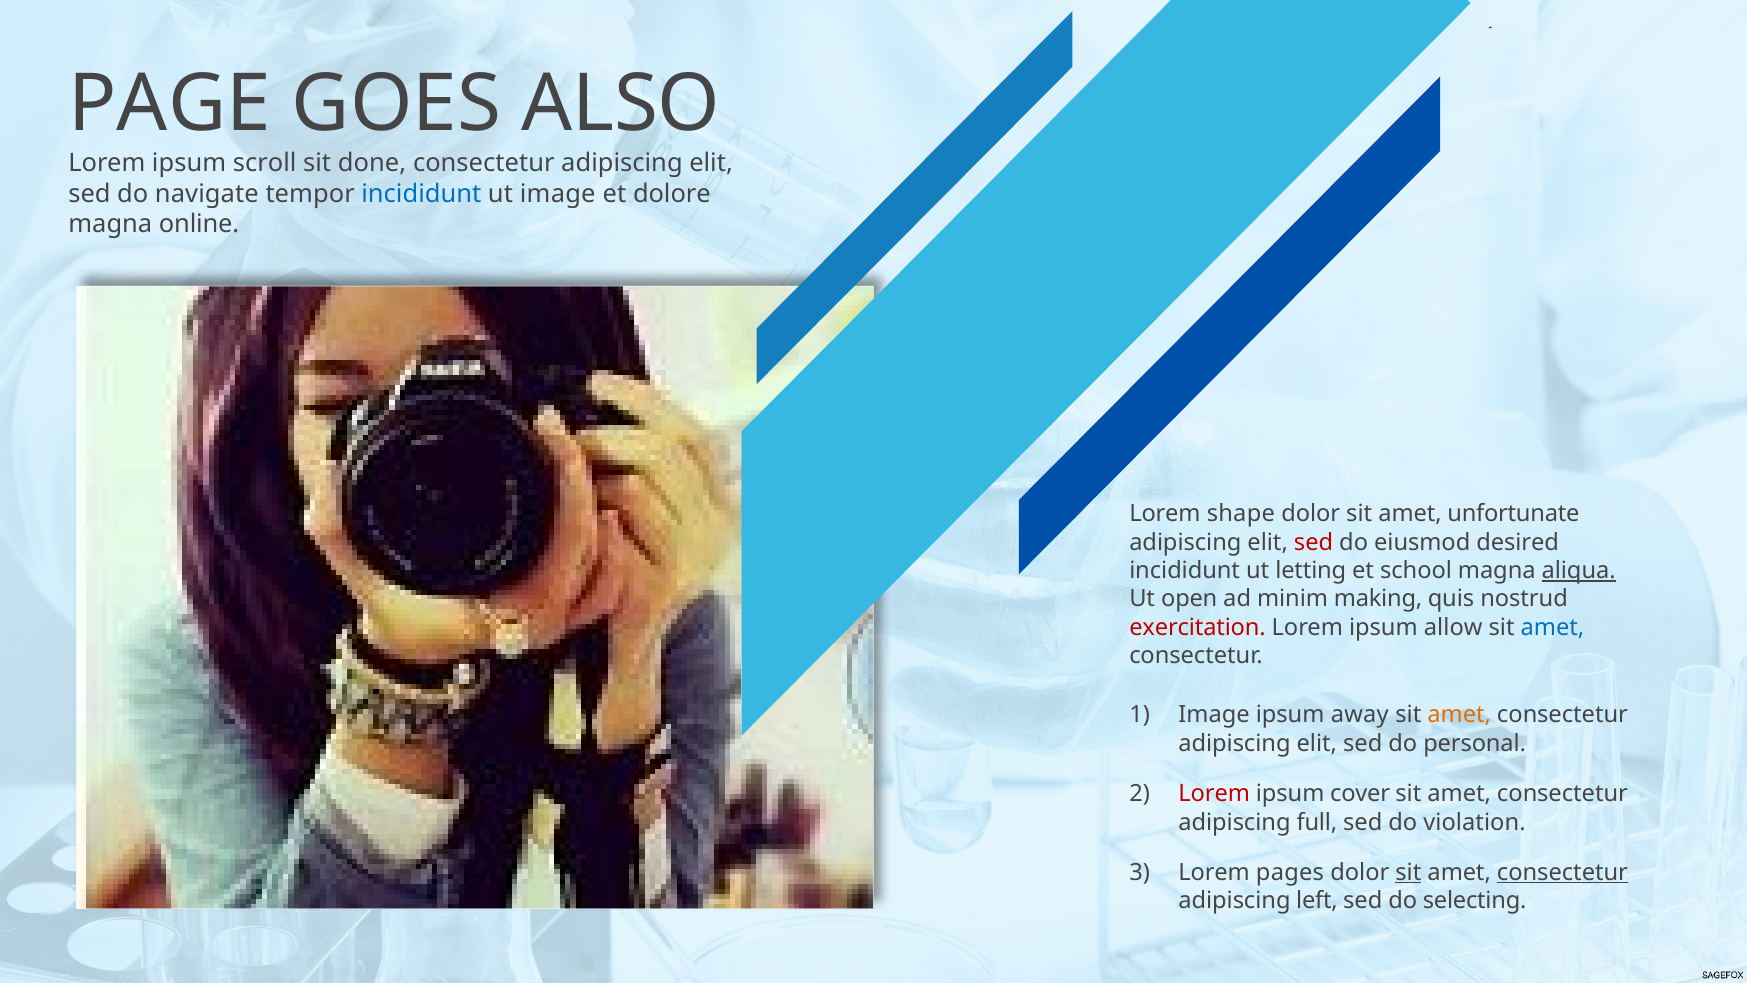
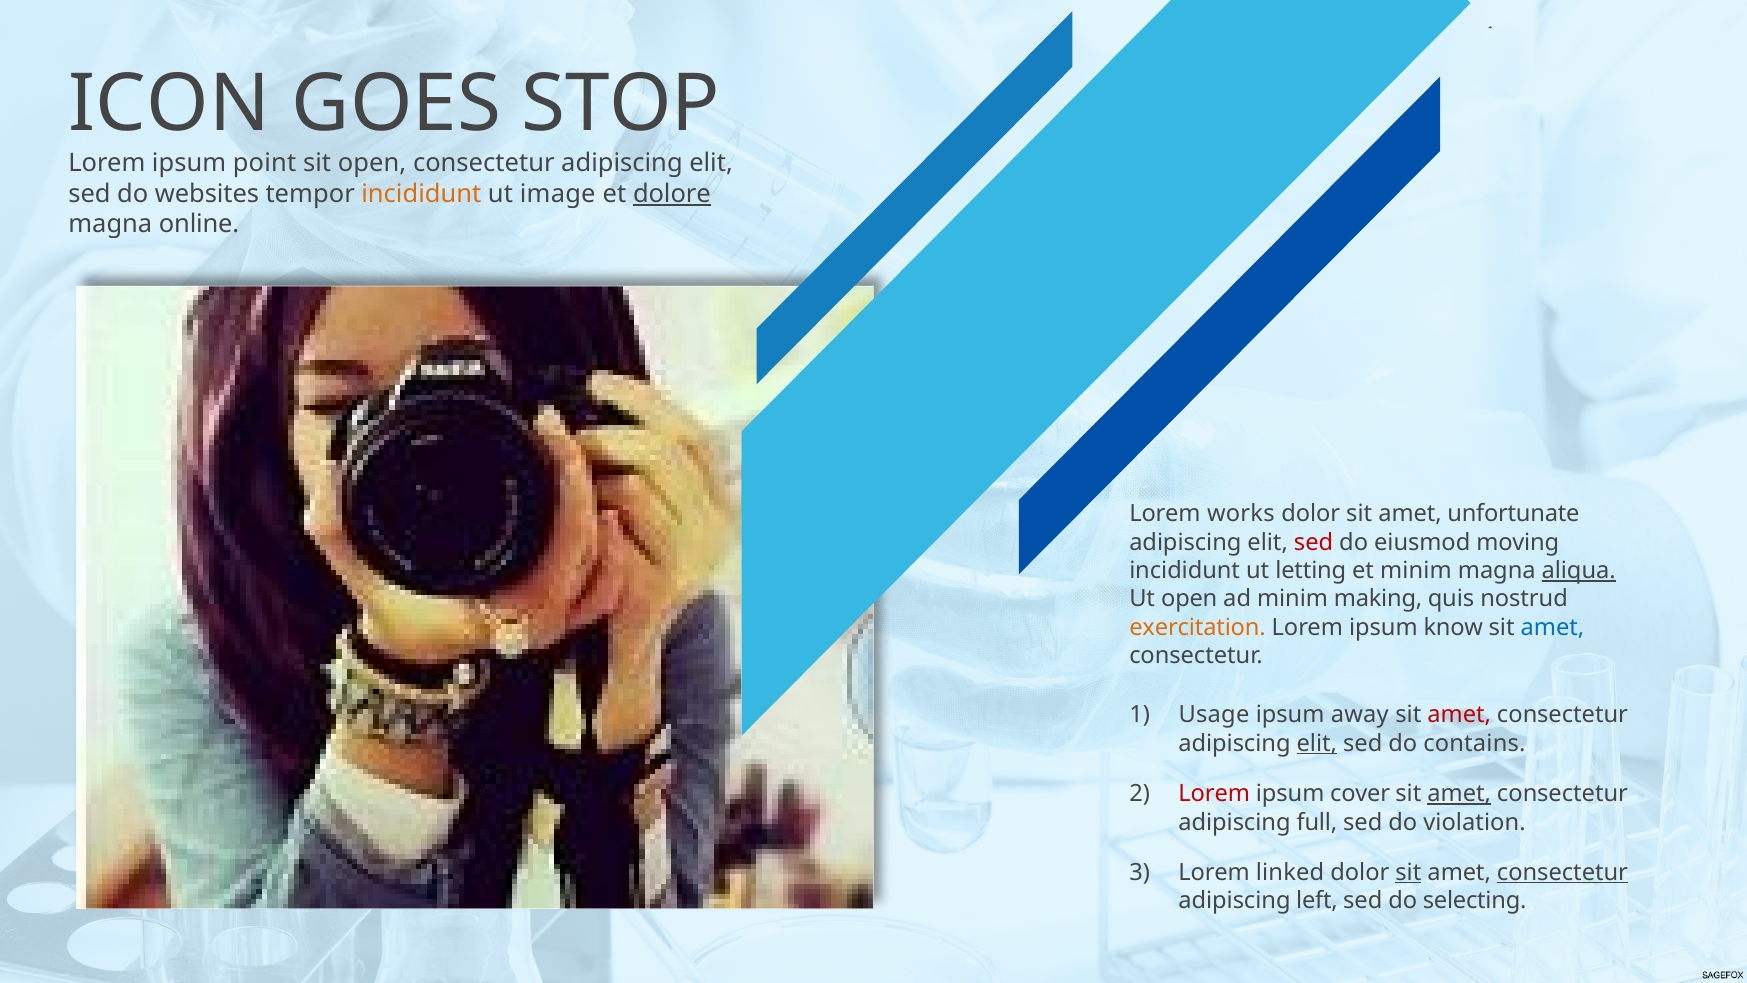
PAGE: PAGE -> ICON (169, 104)
ALSO: ALSO -> STOP (621, 104)
scroll: scroll -> point (265, 163)
sit done: done -> open (372, 163)
navigate: navigate -> websites (207, 194)
incididunt colour: blue -> orange (421, 194)
dolore underline: none -> present (672, 194)
shape: shape -> works (1241, 514)
desired: desired -> moving (1518, 542)
et school: school -> minim (1416, 570)
exercitation colour: red -> orange (1198, 627)
allow: allow -> know (1453, 627)
Image: Image -> Usage (1214, 715)
amet colour: orange -> red (1459, 715)
elit underline: none -> present (1317, 743)
personal: personal -> contains (1474, 743)
amet underline: none -> present (1459, 793)
pages: pages -> linked (1290, 872)
